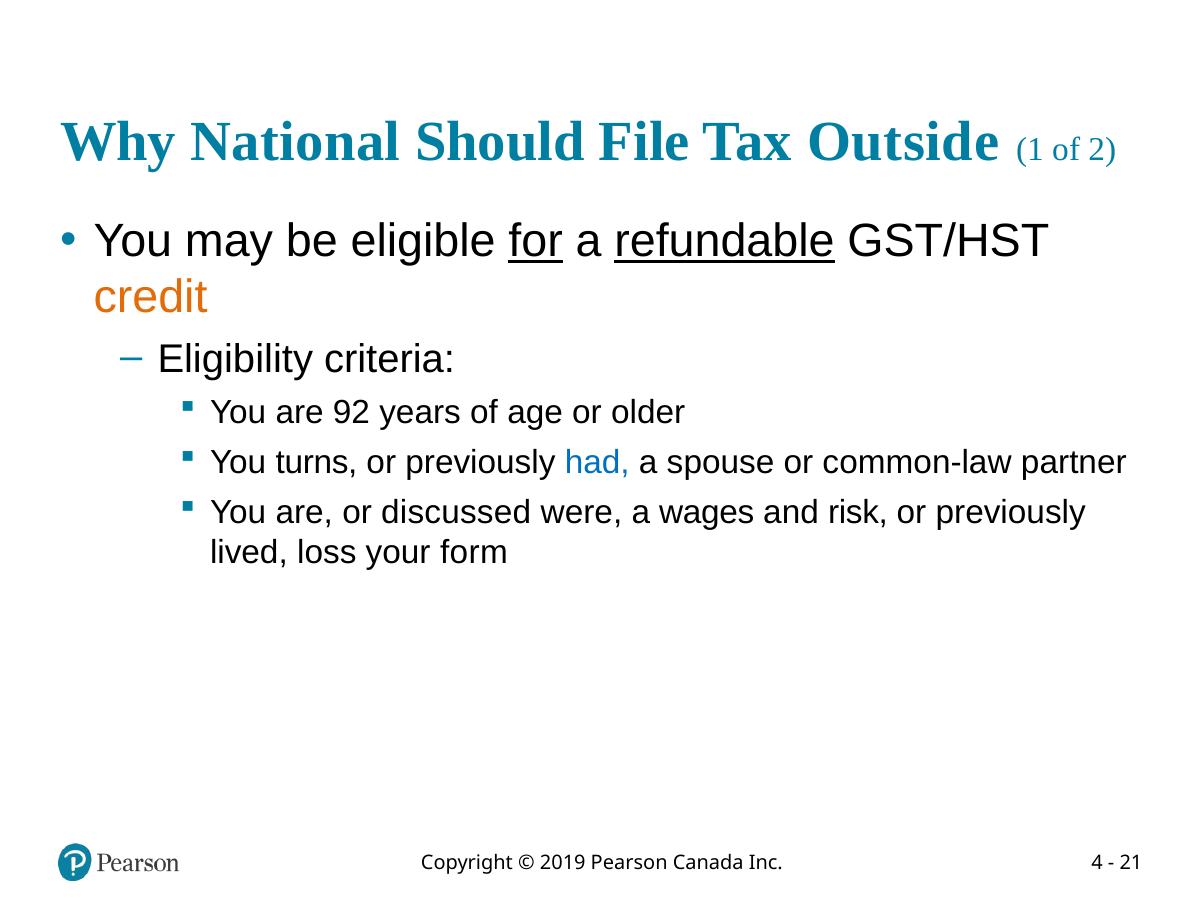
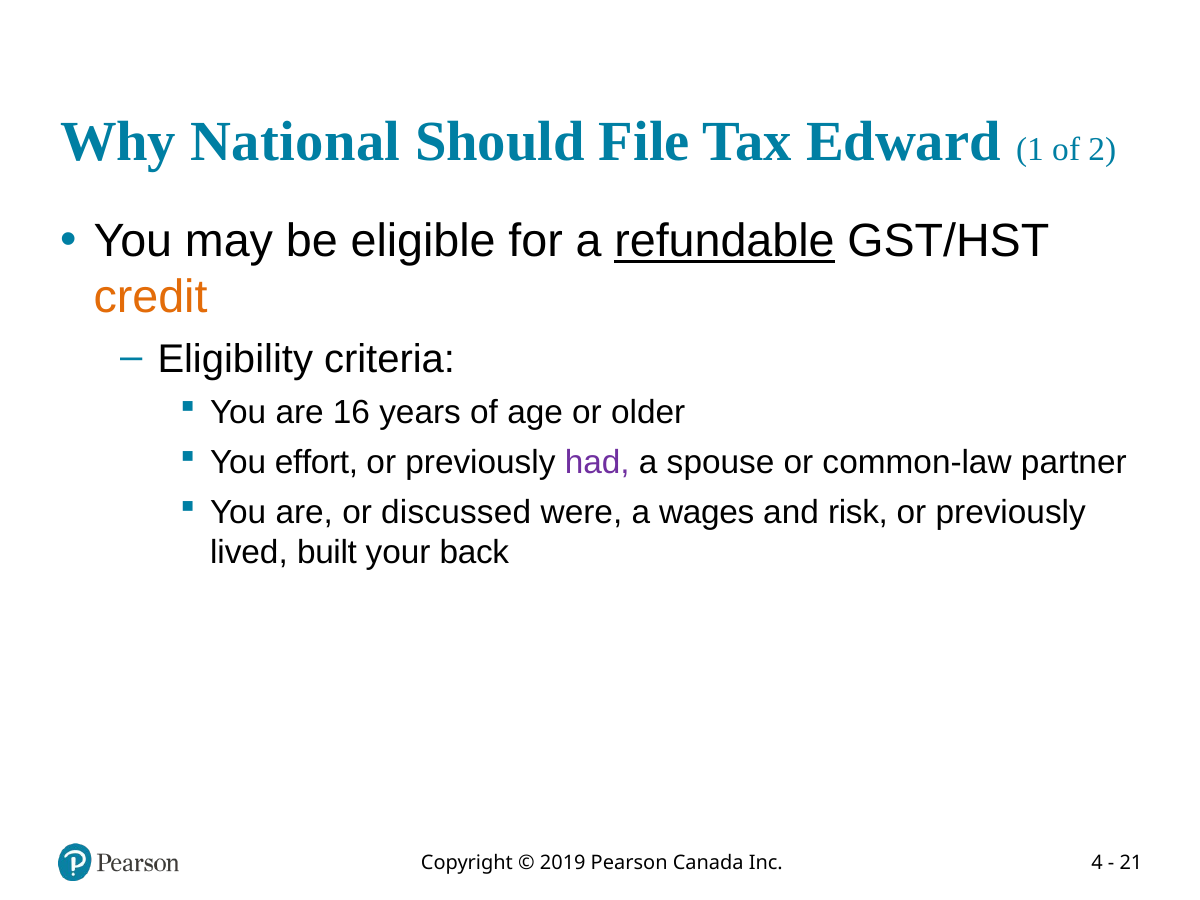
Outside: Outside -> Edward (903, 142)
for underline: present -> none (536, 241)
92: 92 -> 16 (351, 412)
turns: turns -> effort (317, 462)
had colour: blue -> purple (597, 462)
loss: loss -> built (327, 553)
form: form -> back (474, 553)
